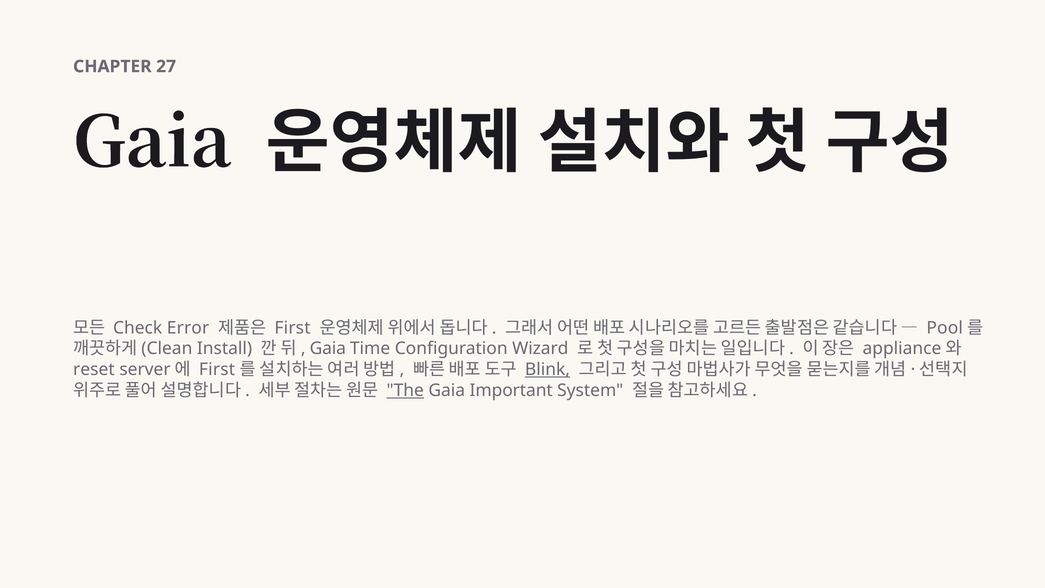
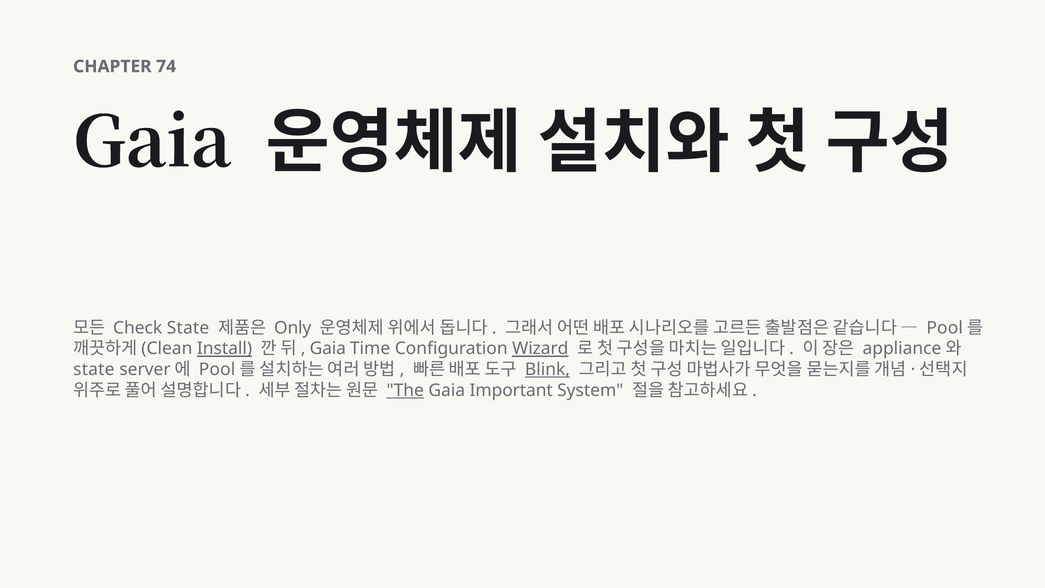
27: 27 -> 74 (166, 66)
Check Error: Error -> State (188, 328)
First: First -> Only (293, 328)
Install underline: none -> present (225, 349)
Wizard underline: none -> present (540, 349)
reset: reset -> state (94, 370)
First: First -> Pool (217, 370)
